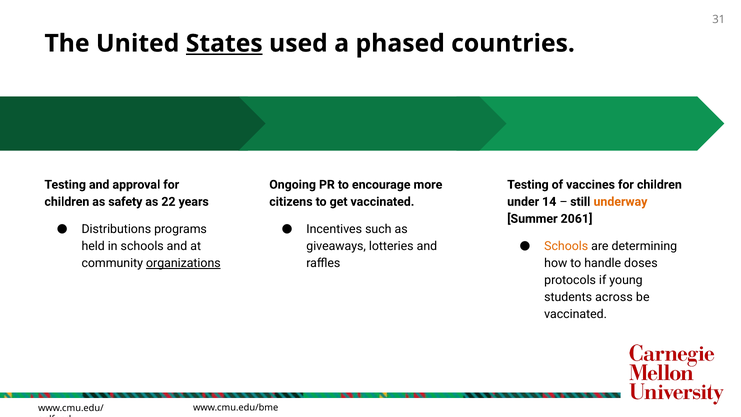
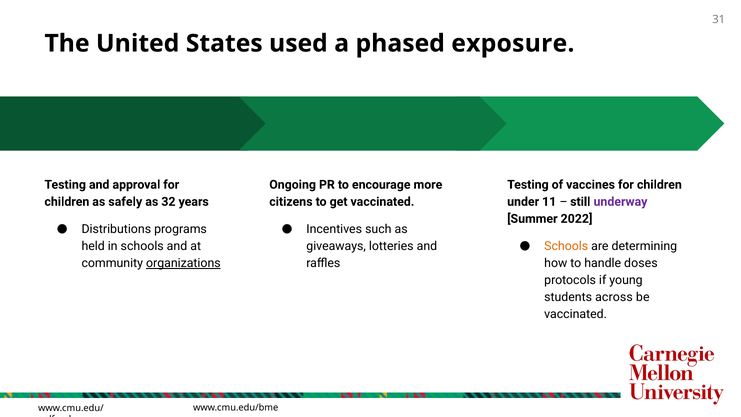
States underline: present -> none (224, 43)
countries: countries -> exposure (513, 43)
safety: safety -> safely (125, 202)
22: 22 -> 32 (168, 202)
14: 14 -> 11 (549, 202)
underway colour: orange -> purple (620, 202)
2061: 2061 -> 2022 (577, 219)
